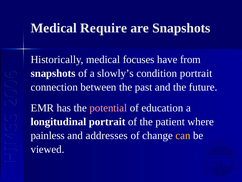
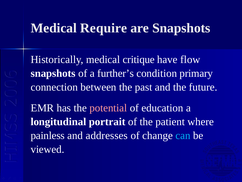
focuses: focuses -> critique (139, 59)
from: from -> flow (190, 59)
slowly’s: slowly’s -> further’s (116, 73)
condition portrait: portrait -> primary (196, 73)
can colour: yellow -> light blue (183, 135)
